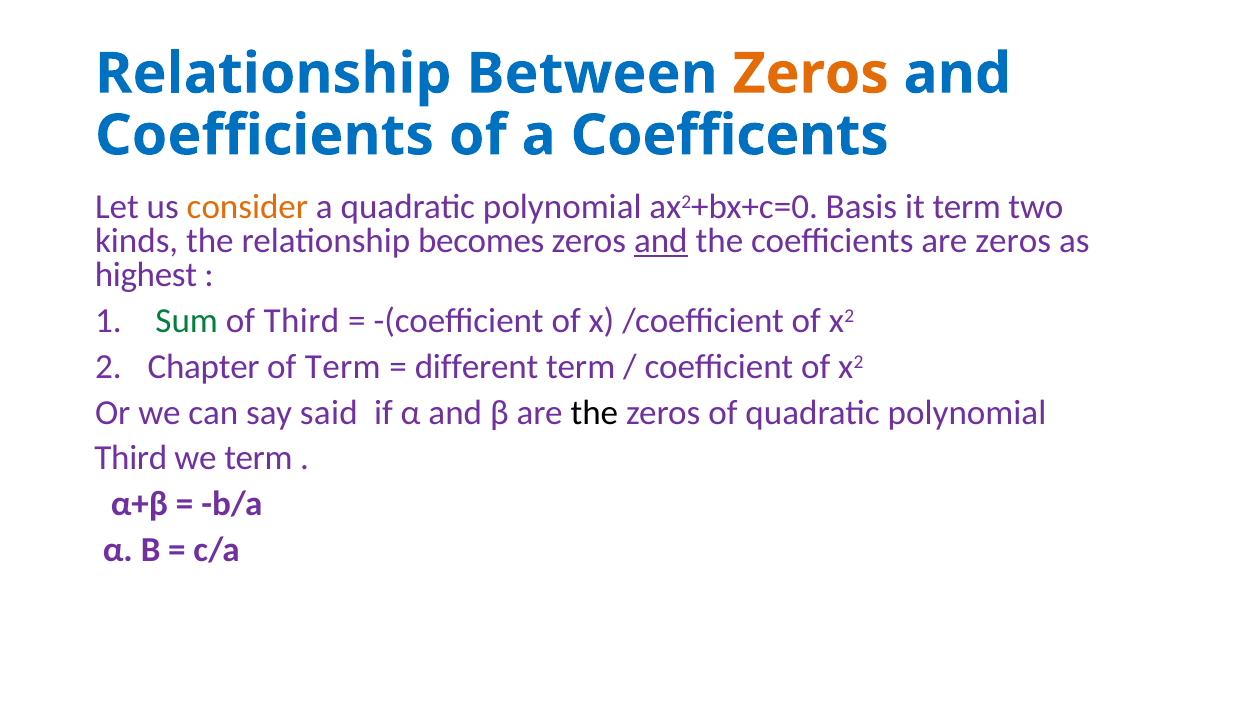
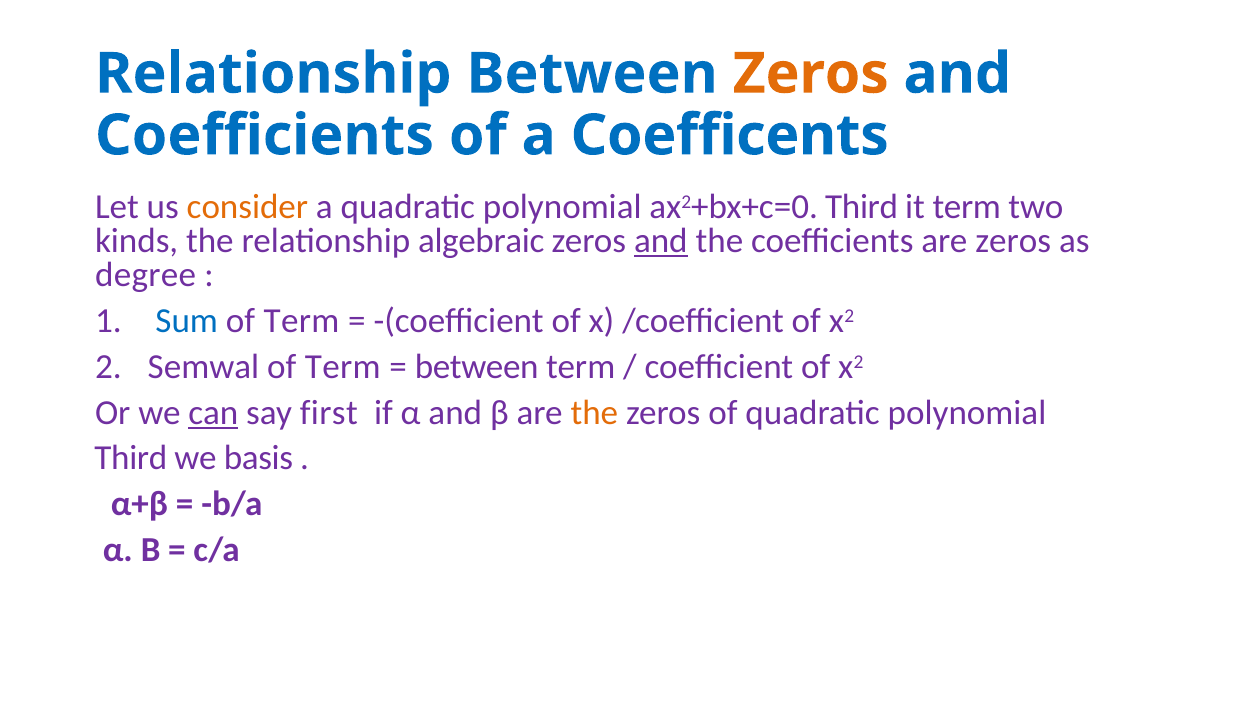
ax2+bx+c=0 Basis: Basis -> Third (862, 207)
becomes: becomes -> algebraic (481, 241)
highest: highest -> degree (146, 275)
Sum colour: green -> blue (187, 321)
Third: Third -> Term (301, 321)
Chapter: Chapter -> Semwal (203, 367)
different: different -> between (477, 367)
can underline: none -> present (213, 413)
said: said -> first (329, 413)
the colour: black -> orange (594, 413)
we term: term -> basis (258, 459)
